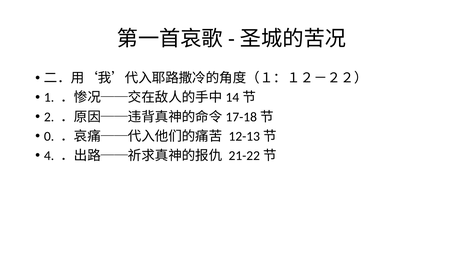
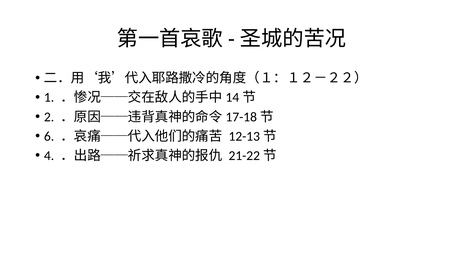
0: 0 -> 6 (49, 137)
